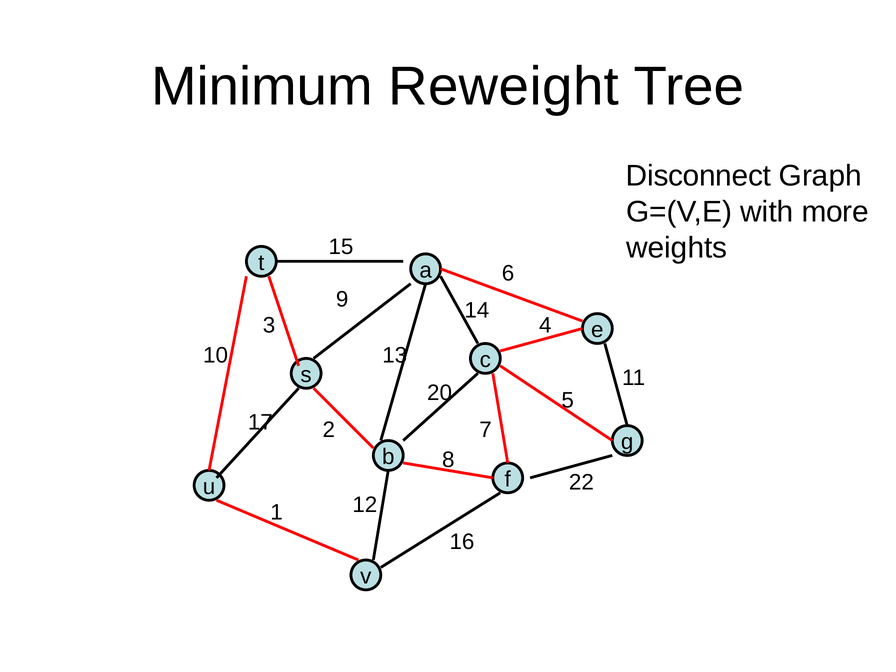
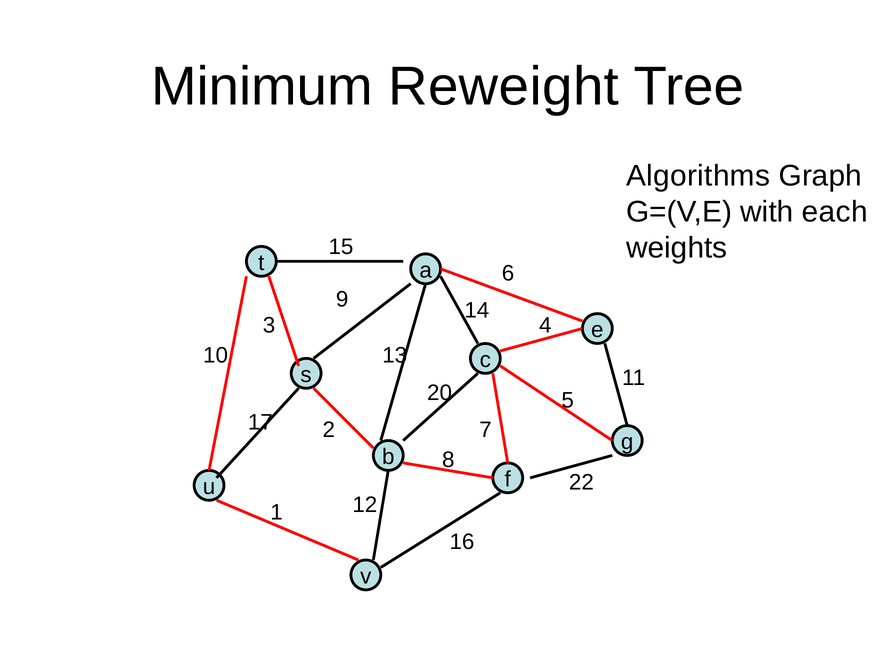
Disconnect: Disconnect -> Algorithms (698, 176)
more: more -> each (835, 212)
